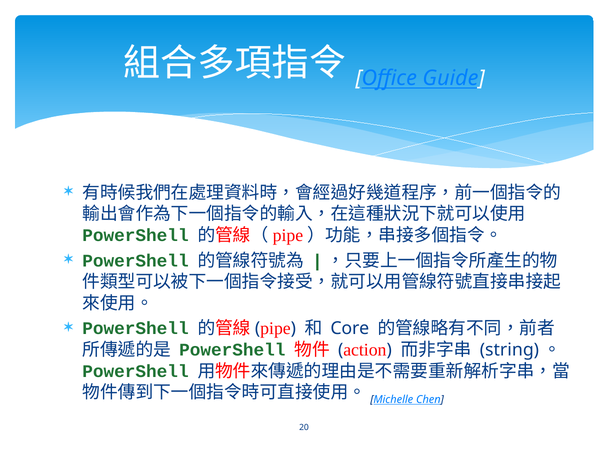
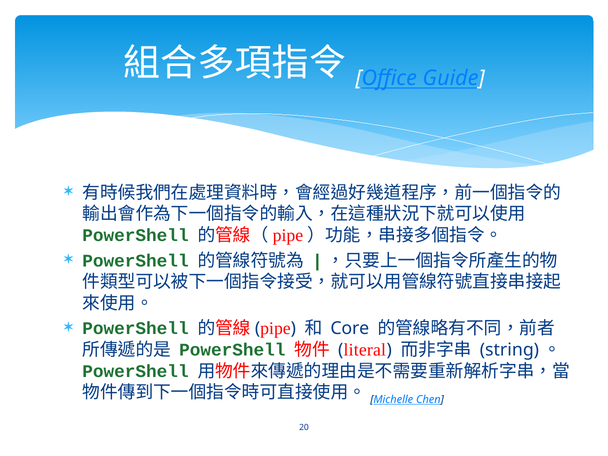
action: action -> literal (365, 350)
